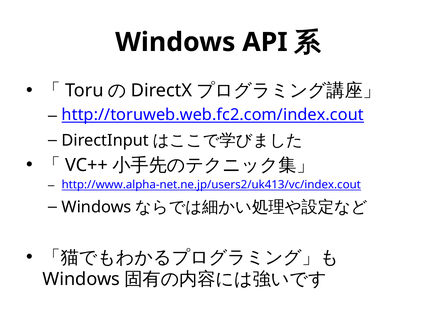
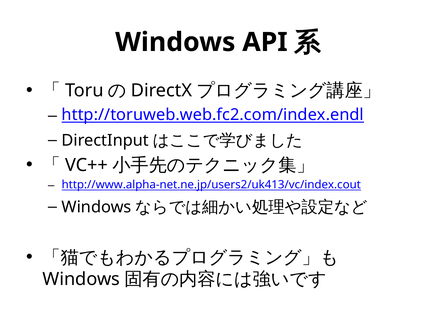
http://toruweb.web.fc2.com/index.cout: http://toruweb.web.fc2.com/index.cout -> http://toruweb.web.fc2.com/index.endl (213, 115)
